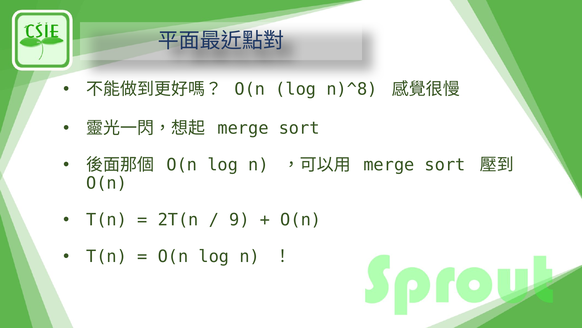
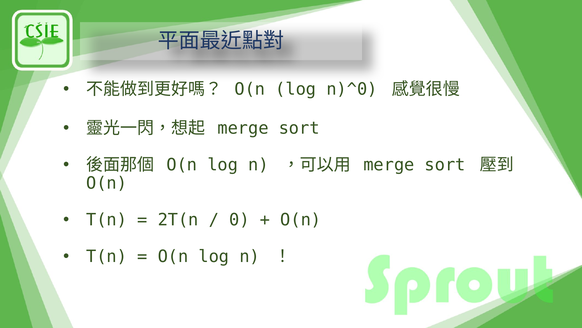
n)^8: n)^8 -> n)^0 (352, 89)
9: 9 -> 0 (239, 220)
